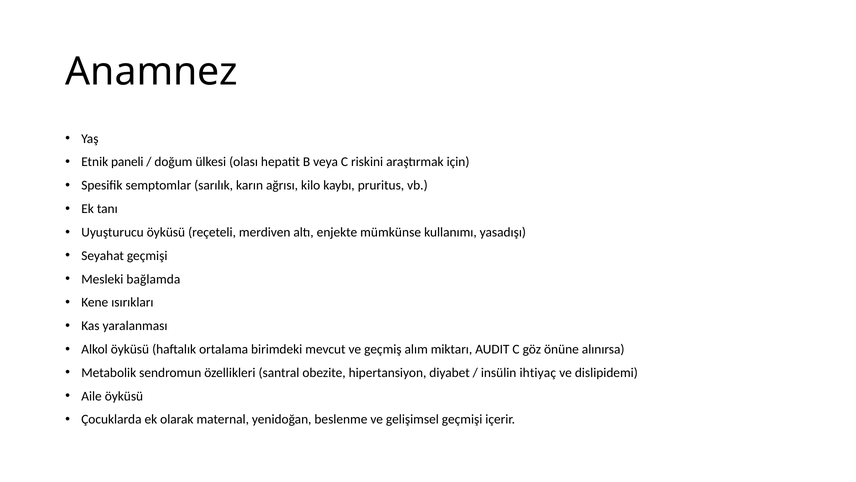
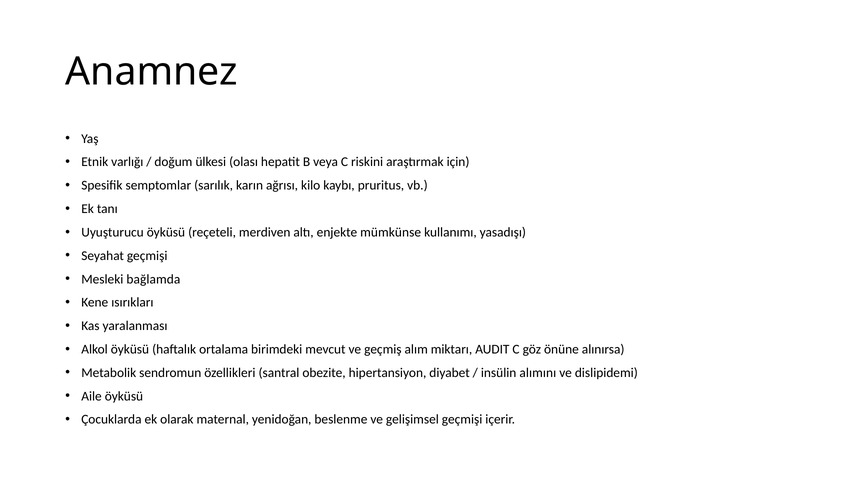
paneli: paneli -> varlığı (127, 162)
ihtiyaç: ihtiyaç -> alımını (538, 372)
